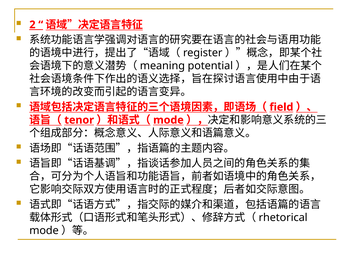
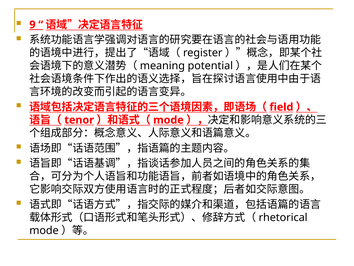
2: 2 -> 9 (32, 25)
